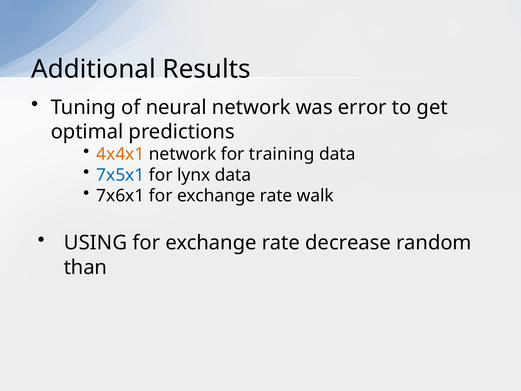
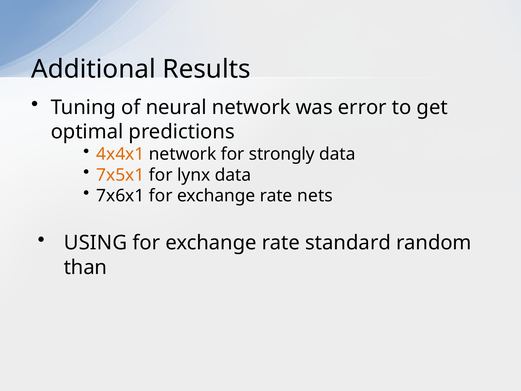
training: training -> strongly (282, 154)
7x5x1 colour: blue -> orange (120, 175)
walk: walk -> nets (315, 196)
decrease: decrease -> standard (348, 243)
